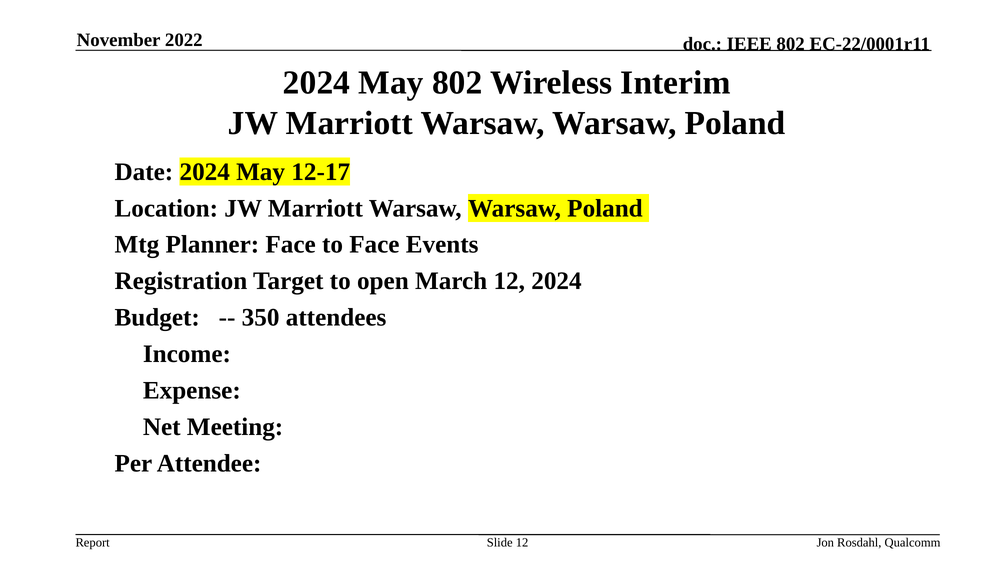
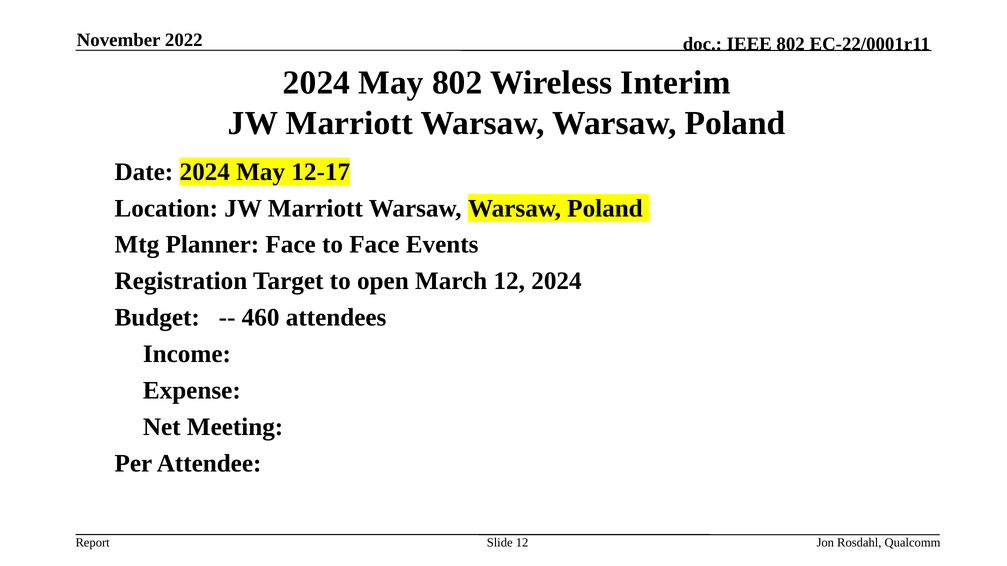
350: 350 -> 460 (261, 318)
